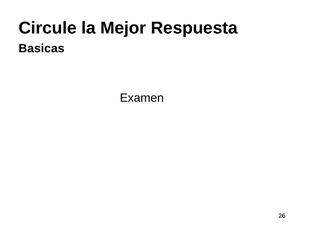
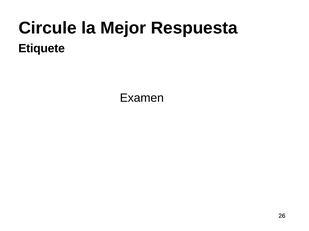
Basicas: Basicas -> Etiquete (42, 49)
